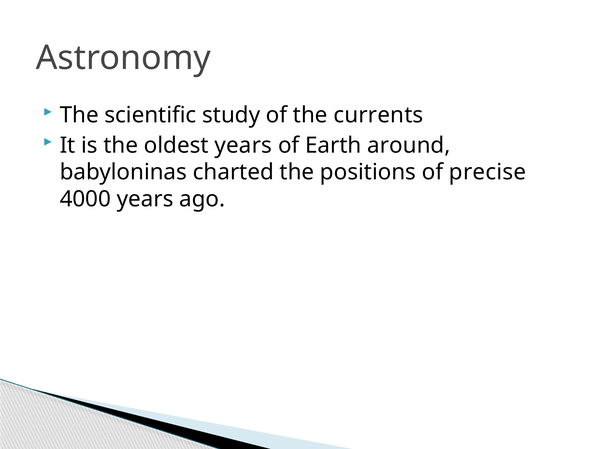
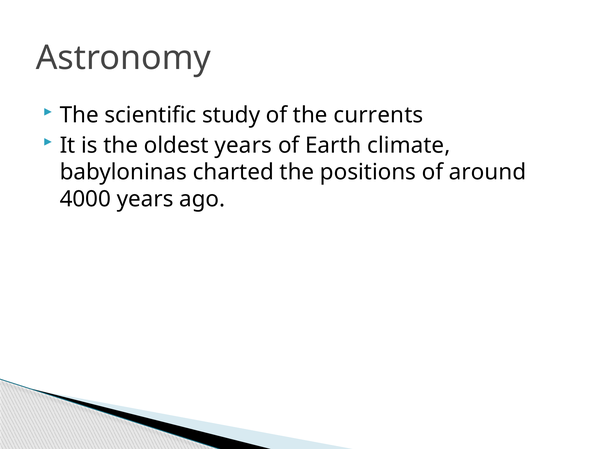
around: around -> climate (409, 145)
precise: precise -> around (488, 172)
